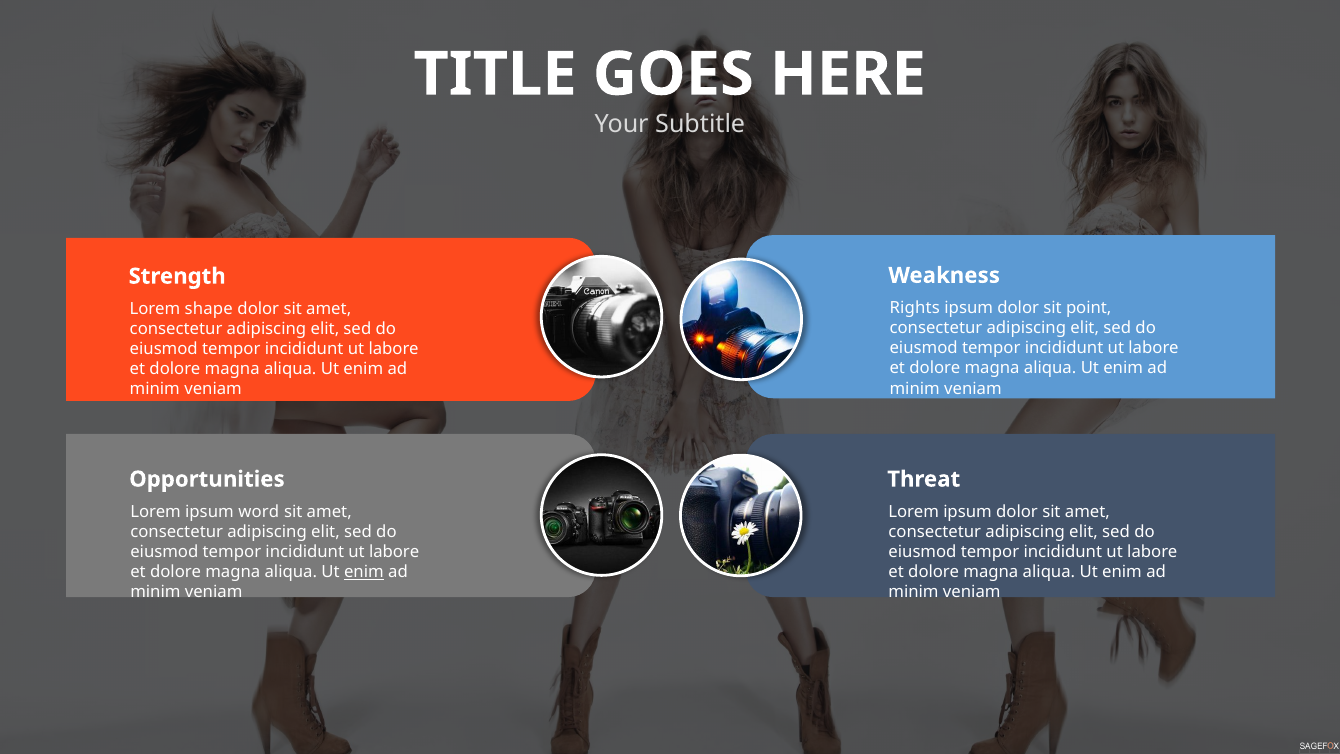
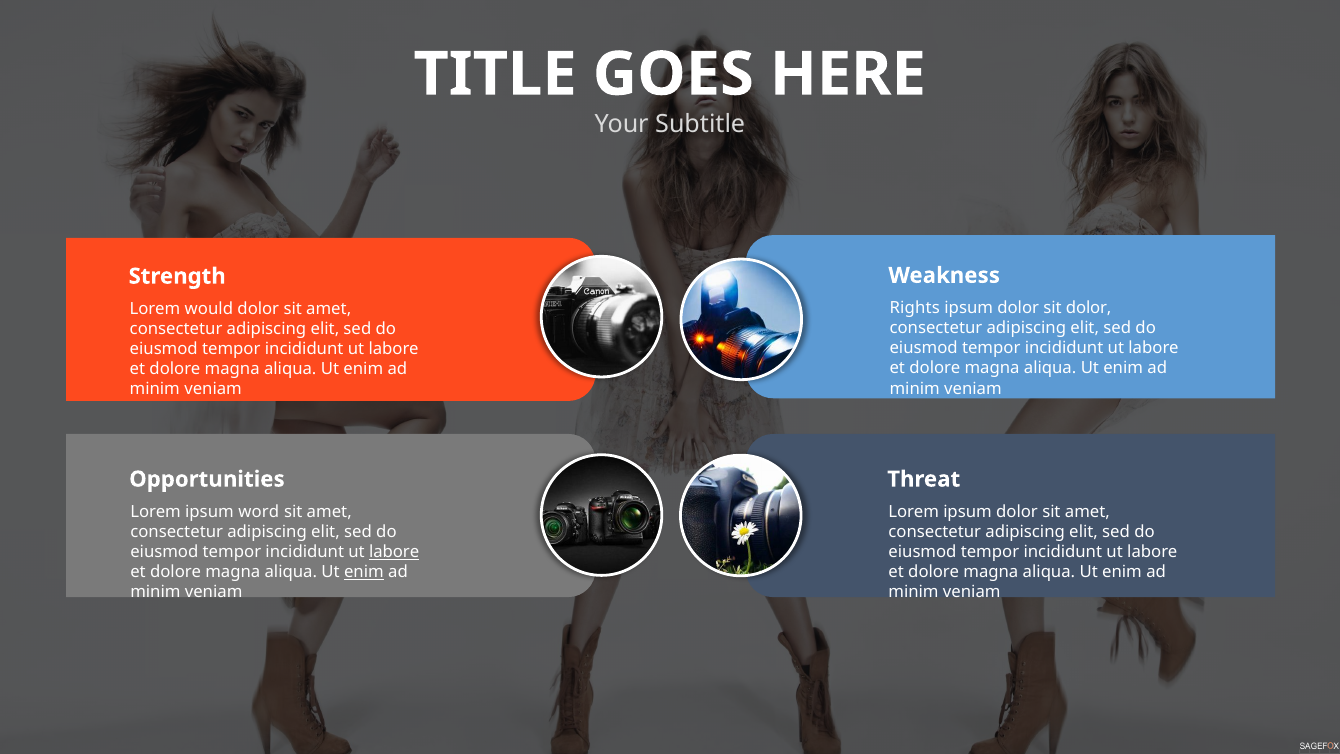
sit point: point -> dolor (1089, 308)
shape: shape -> would (209, 309)
labore underline: none -> present (394, 552)
